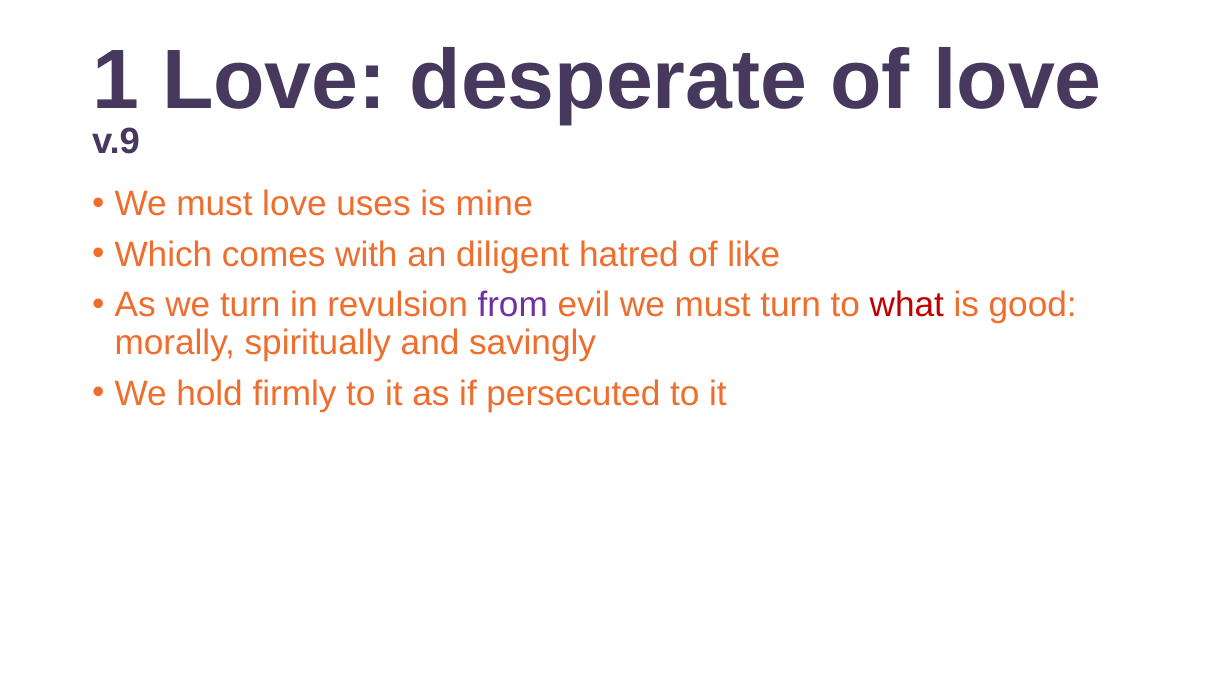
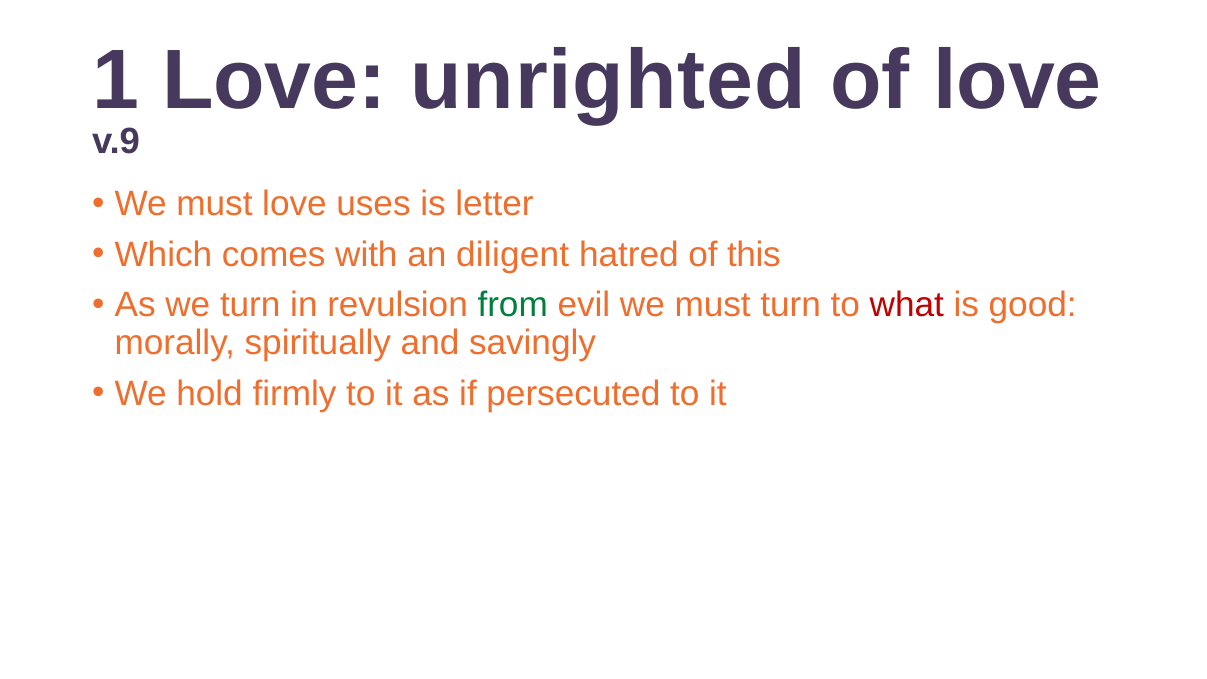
desperate: desperate -> unrighted (608, 81)
mine: mine -> letter (494, 204)
like: like -> this (754, 255)
from colour: purple -> green (513, 305)
